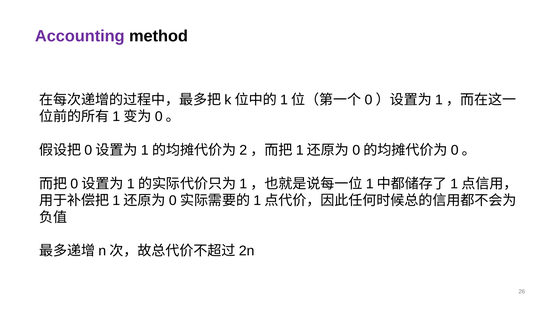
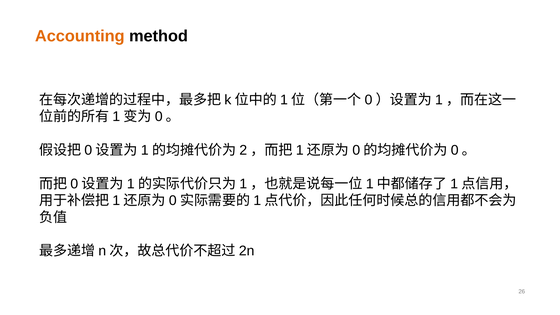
Accounting colour: purple -> orange (80, 36)
